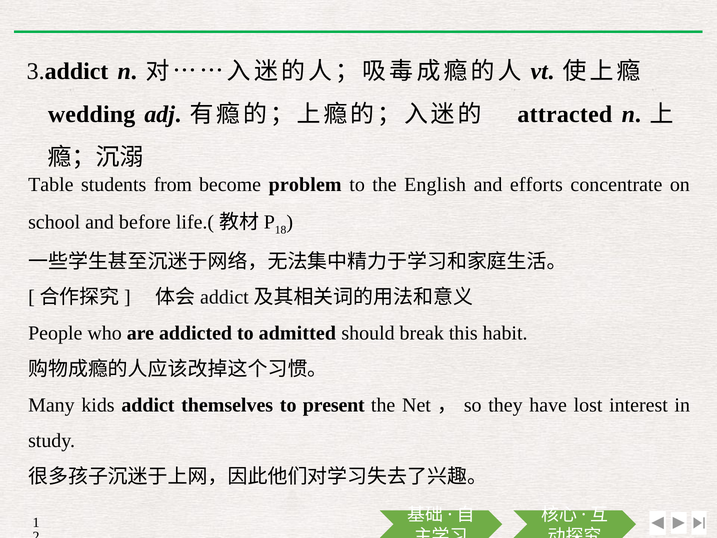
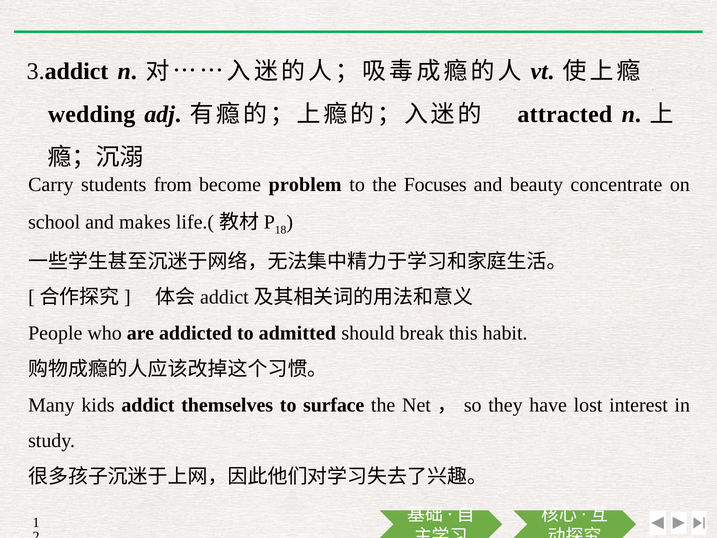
Table: Table -> Carry (51, 185)
English: English -> Focuses (435, 185)
efforts: efforts -> beauty (536, 185)
before: before -> makes (145, 222)
present: present -> surface (334, 405)
